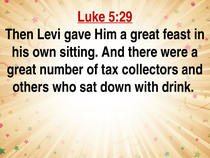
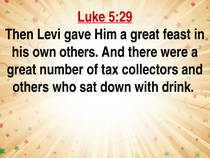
own sitting: sitting -> others (79, 52)
